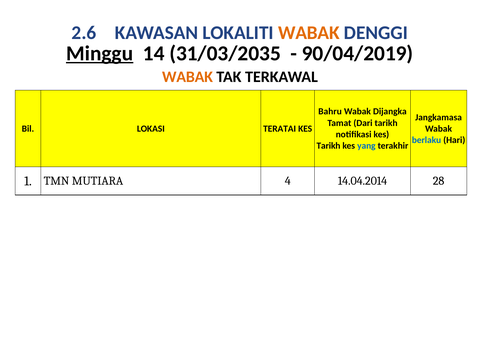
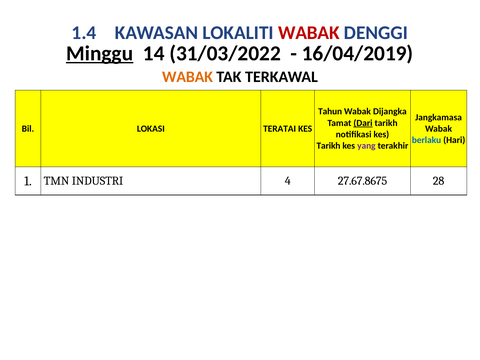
2.6: 2.6 -> 1.4 (84, 33)
WABAK colour: orange -> red (309, 33)
31/03/2035: 31/03/2035 -> 31/03/2022 (225, 54)
90/04/2019: 90/04/2019 -> 16/04/2019 (358, 54)
Bahru: Bahru -> Tahun (330, 112)
Dari underline: none -> present (363, 123)
yang colour: blue -> purple (366, 146)
MUTIARA: MUTIARA -> INDUSTRI (98, 181)
14.04.2014: 14.04.2014 -> 27.67.8675 (363, 181)
